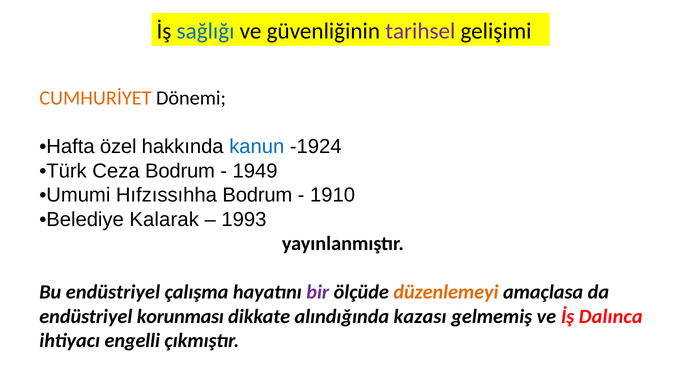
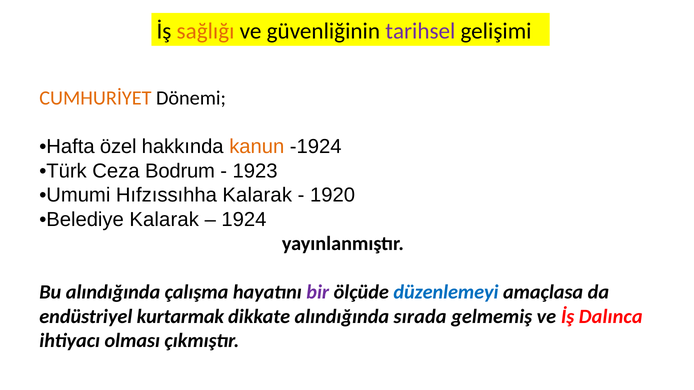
sağlığı colour: blue -> orange (206, 31)
kanun colour: blue -> orange (257, 147)
1949: 1949 -> 1923 (255, 171)
Hıfzıssıhha Bodrum: Bodrum -> Kalarak (257, 195)
1910: 1910 -> 1920 (333, 195)
1993: 1993 -> 1924 (244, 220)
Bu endüstriyel: endüstriyel -> alındığında (113, 293)
düzenlemeyi colour: orange -> blue (446, 293)
korunması: korunması -> kurtarmak (180, 317)
kazası: kazası -> sırada (420, 317)
engelli: engelli -> olması (132, 341)
